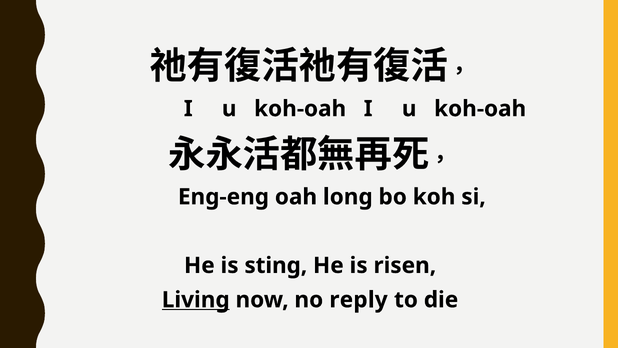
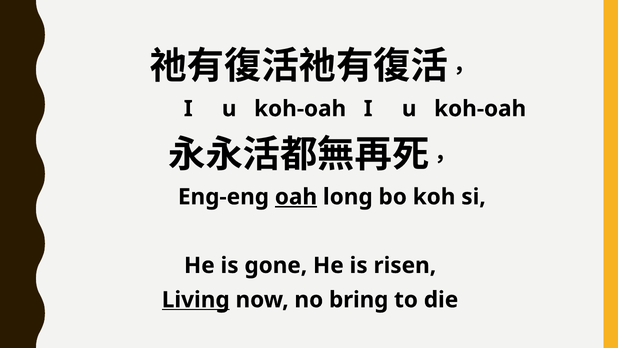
oah underline: none -> present (296, 197)
sting: sting -> gone (276, 265)
reply: reply -> bring (359, 299)
